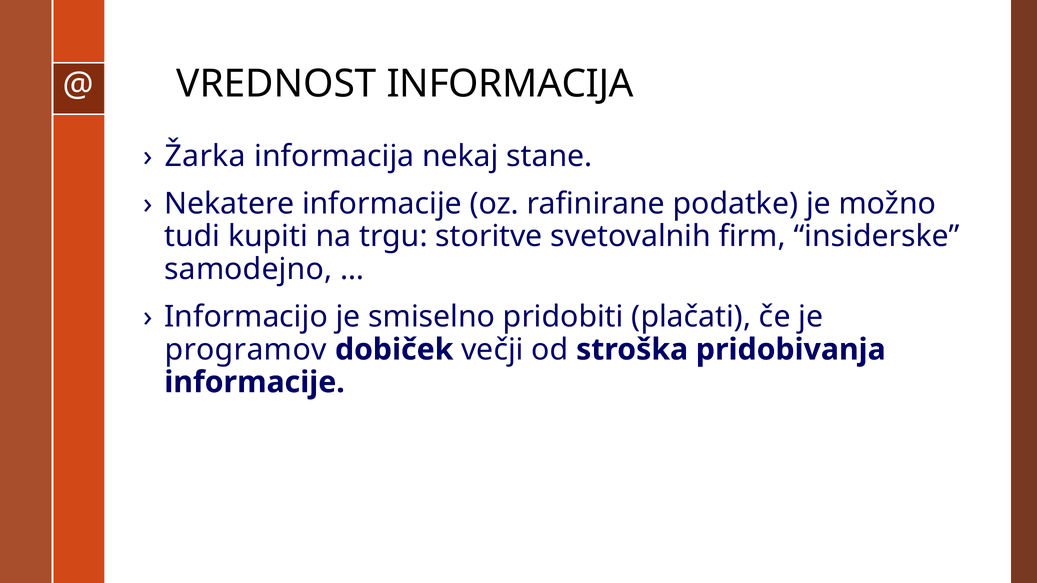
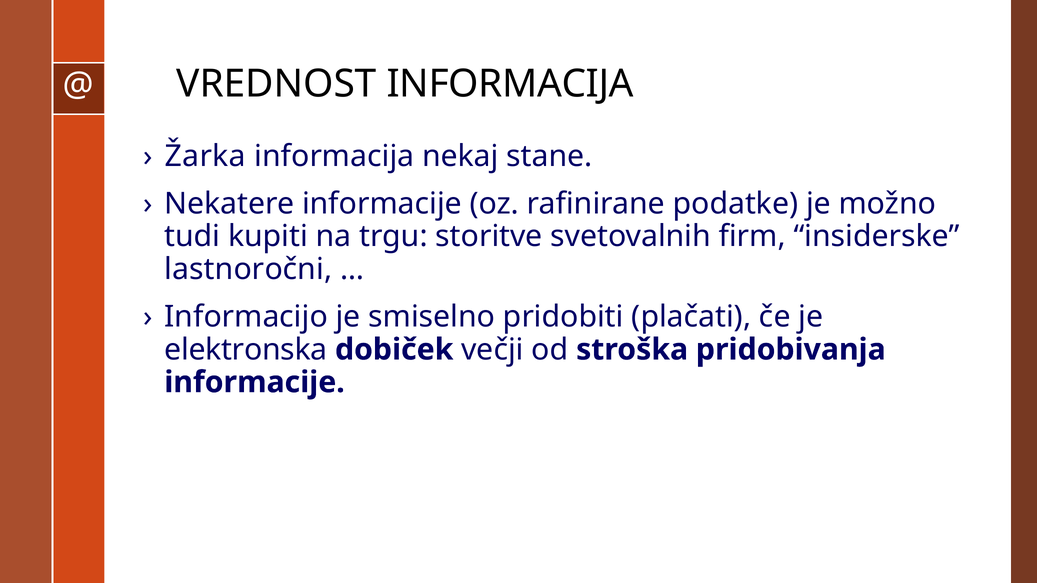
samodejno: samodejno -> lastnoročni (248, 269)
programov: programov -> elektronska (246, 350)
